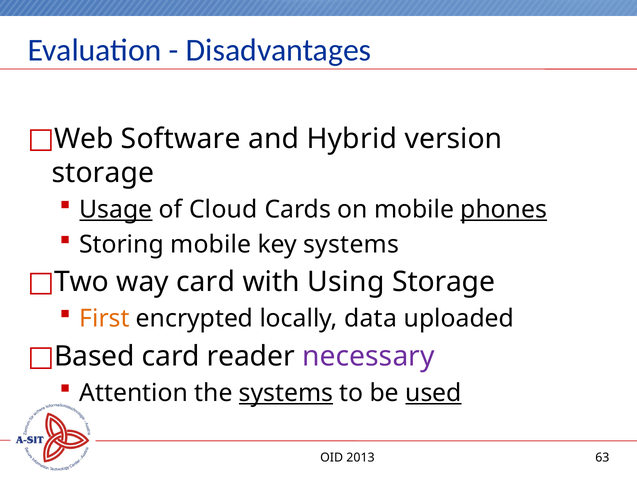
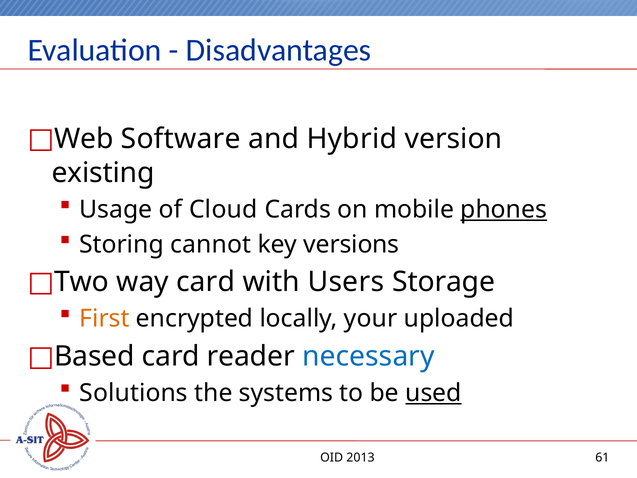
storage: storage -> existing (103, 173)
Usage underline: present -> none (116, 210)
Storing mobile: mobile -> cannot (211, 244)
key systems: systems -> versions (351, 244)
Using: Using -> Users (346, 282)
data: data -> your (371, 319)
necessary colour: purple -> blue (368, 356)
Attention: Attention -> Solutions (134, 393)
systems underline: present -> none (286, 393)
63: 63 -> 61 (602, 457)
